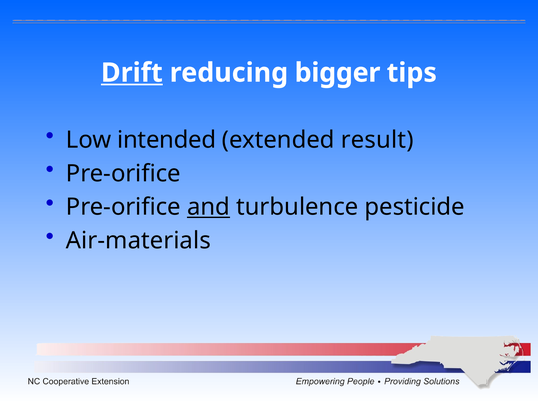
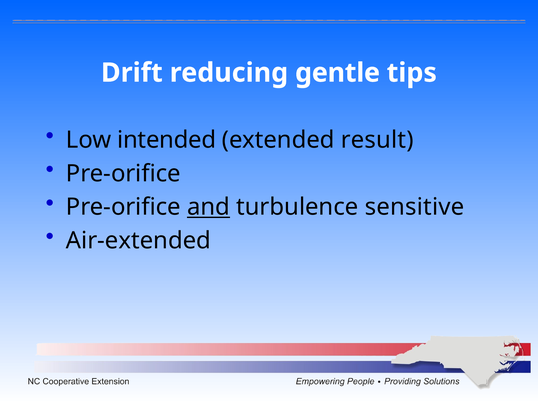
Drift underline: present -> none (132, 73)
bigger: bigger -> gentle (338, 73)
pesticide: pesticide -> sensitive (415, 207)
Air-materials: Air-materials -> Air-extended (138, 240)
